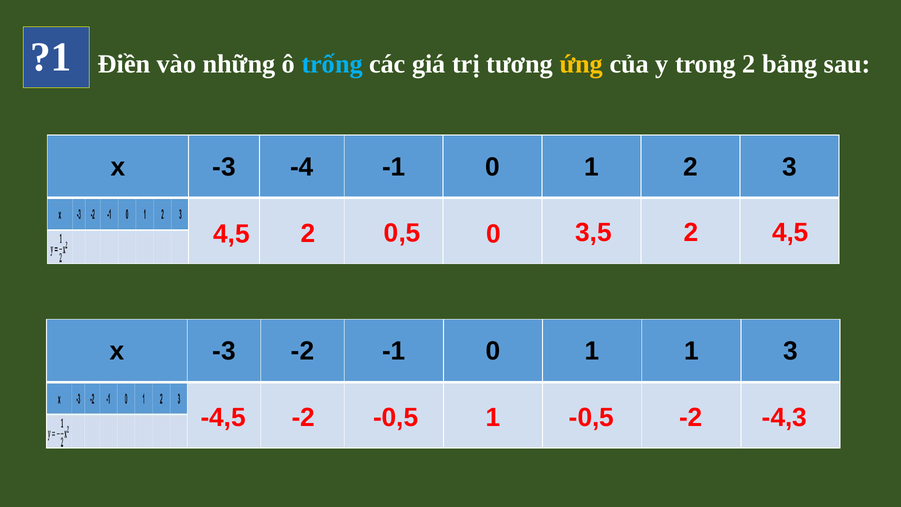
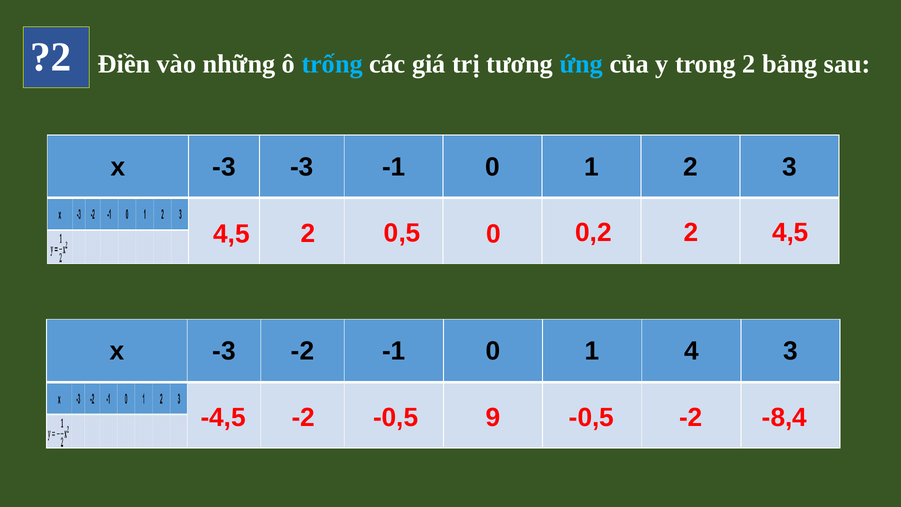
?1: ?1 -> ?2 (51, 57)
ứng colour: yellow -> light blue (581, 64)
-4: -4 -> -3 (302, 167)
3,5: 3,5 -> 0,2 (593, 233)
1: 1 -> 4 (691, 351)
-0,5 1: 1 -> 9 (493, 417)
-4,3: -4,3 -> -8,4 (784, 417)
